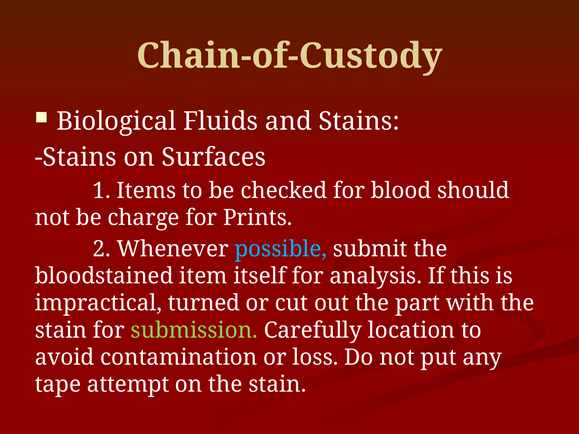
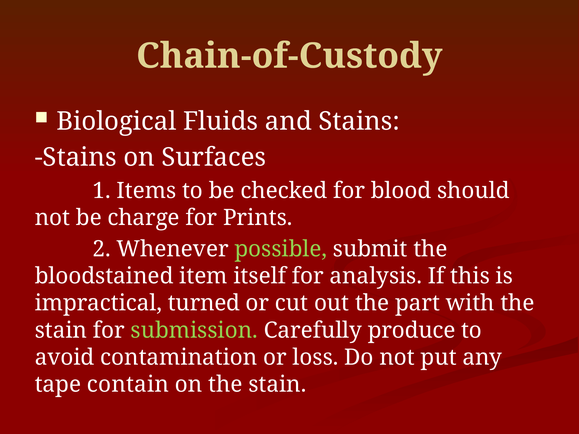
possible colour: light blue -> light green (281, 249)
location: location -> produce (412, 330)
attempt: attempt -> contain (128, 385)
